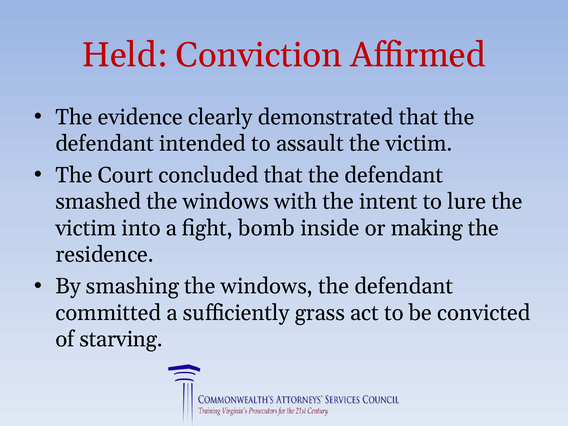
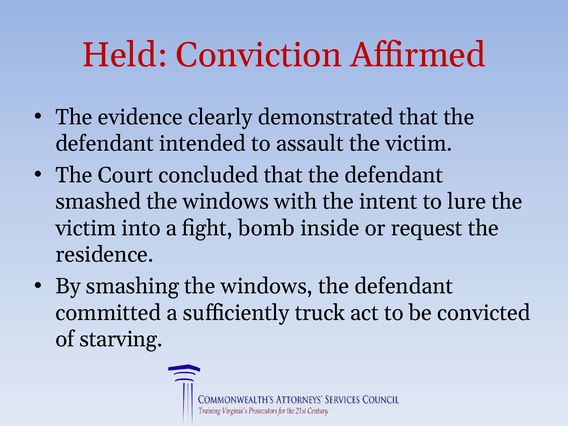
making: making -> request (427, 228)
grass: grass -> truck (320, 313)
